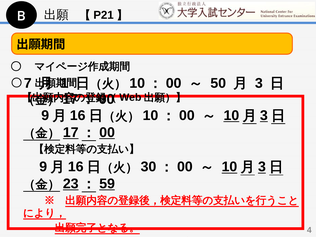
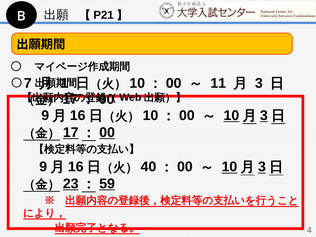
50: 50 -> 11 (218, 83)
30: 30 -> 40 (148, 167)
